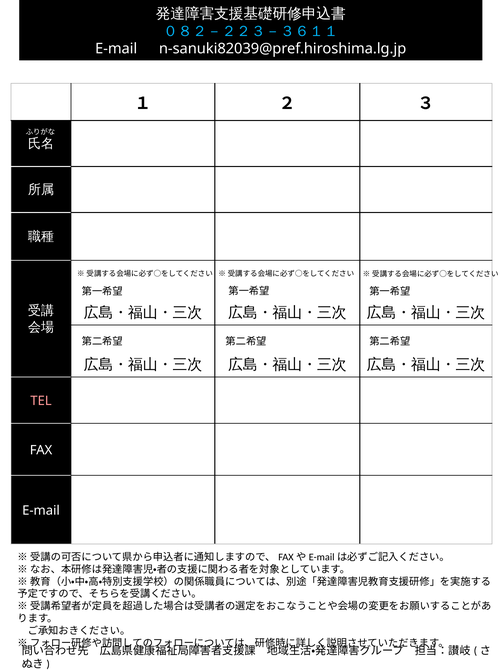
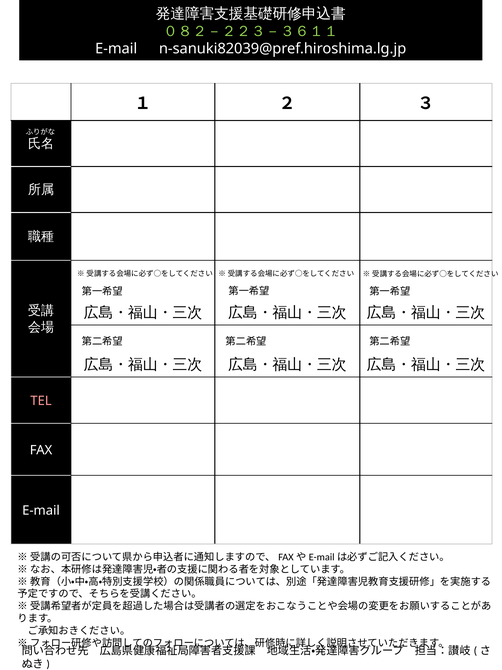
０８２－２２３－３６１１ colour: light blue -> light green (251, 31)
